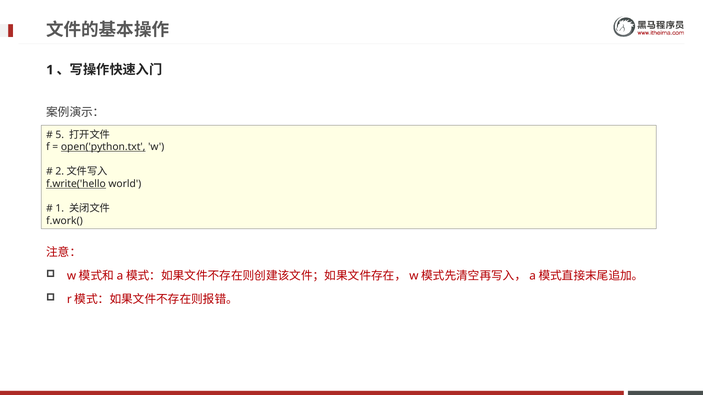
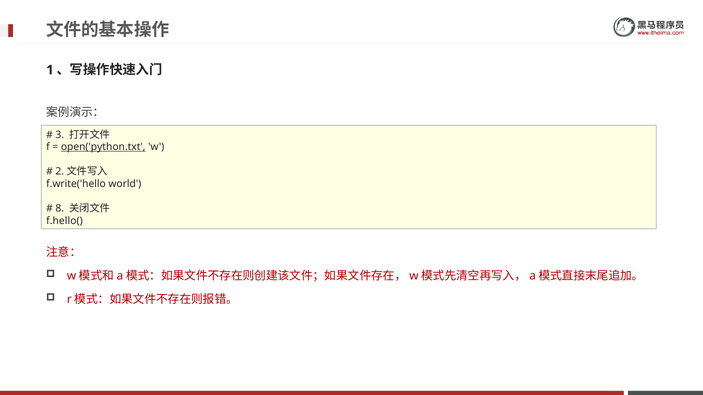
5: 5 -> 3 (60, 135)
f.write('hello underline: present -> none (76, 184)
1: 1 -> 8 (60, 209)
f.work(: f.work( -> f.hello( (64, 221)
